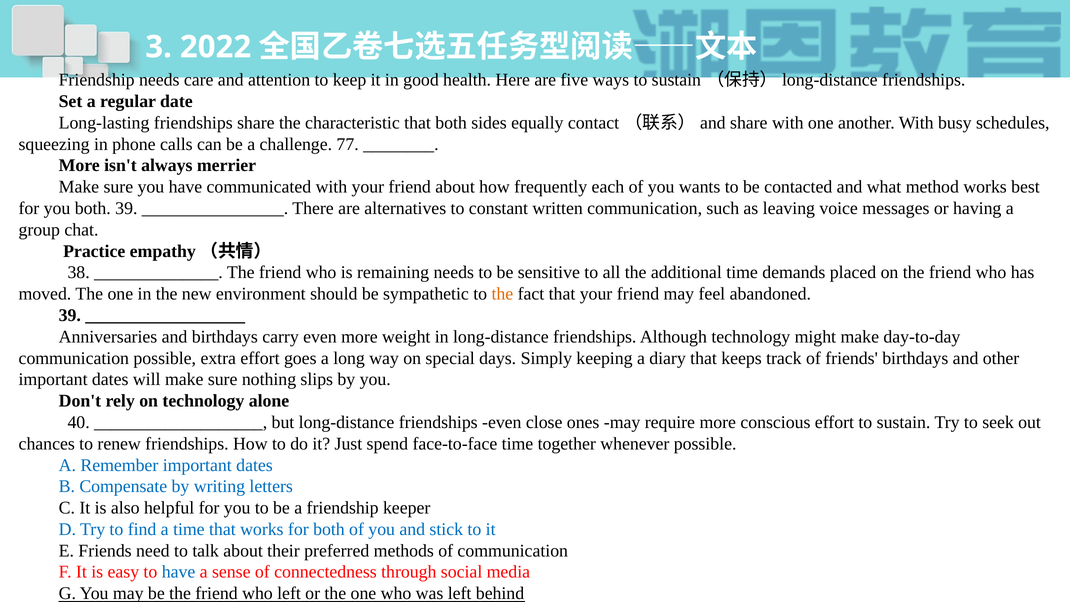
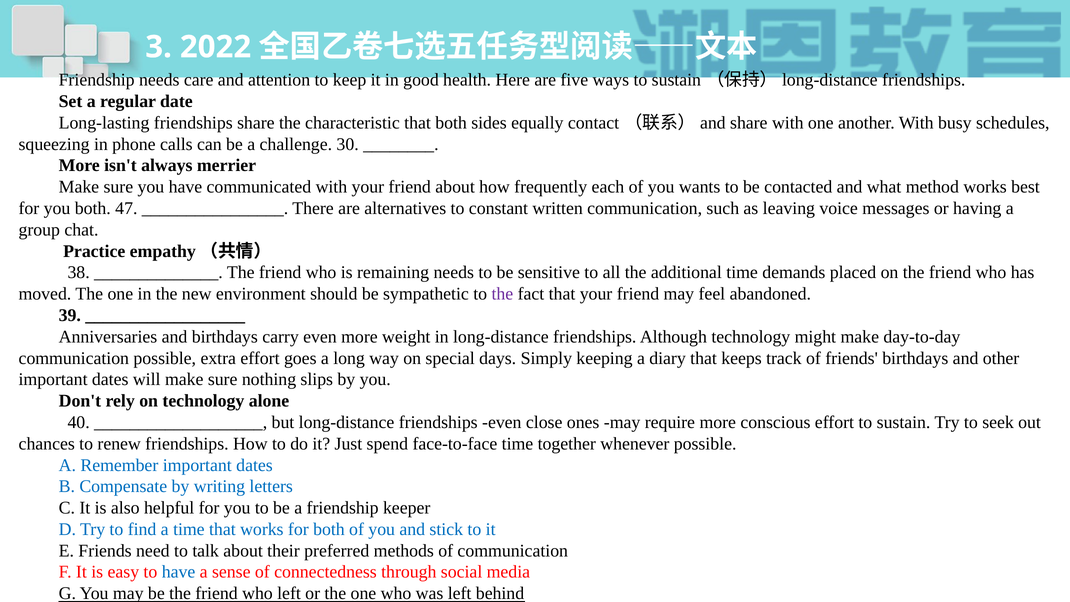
77: 77 -> 30 (348, 144)
both 39: 39 -> 47 (126, 208)
the colour: orange -> purple (502, 294)
